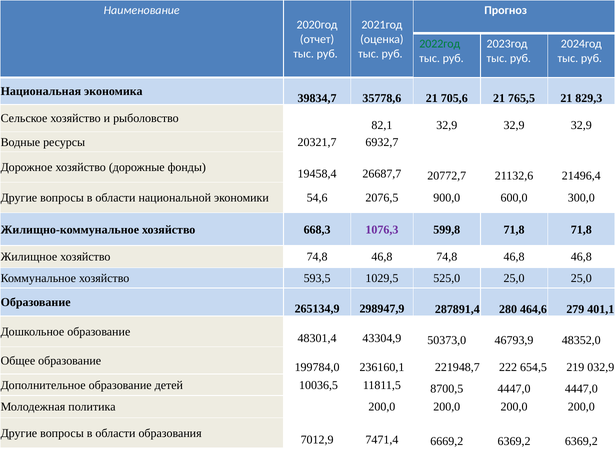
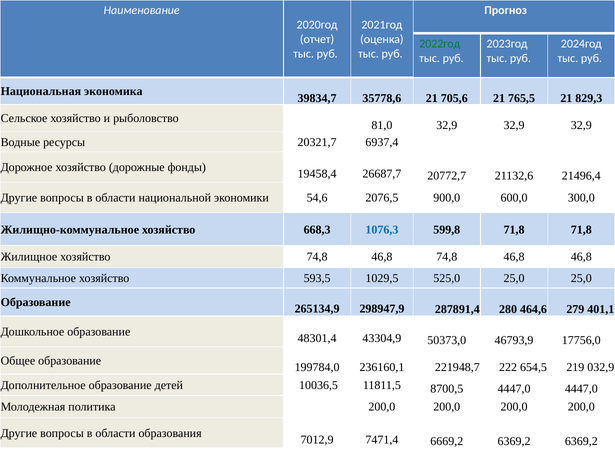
82,1: 82,1 -> 81,0 (382, 125)
6932,7: 6932,7 -> 6937,4 (382, 142)
1076,3 colour: purple -> blue (382, 230)
48352,0: 48352,0 -> 17756,0 (581, 341)
